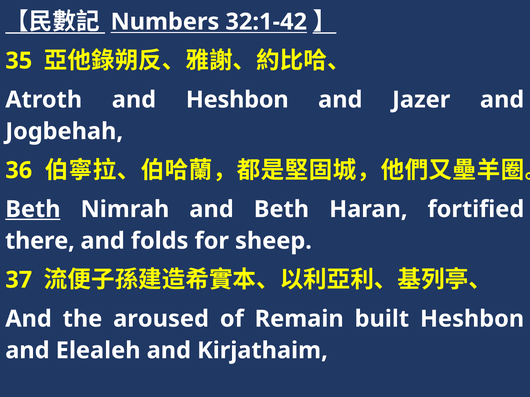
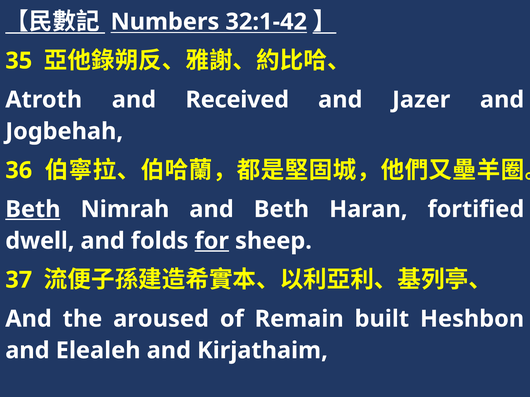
and Heshbon: Heshbon -> Received (237, 100)
there: there -> dwell (40, 241)
for underline: none -> present (212, 241)
